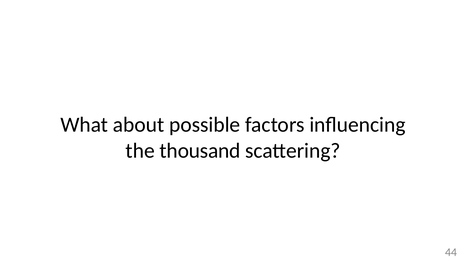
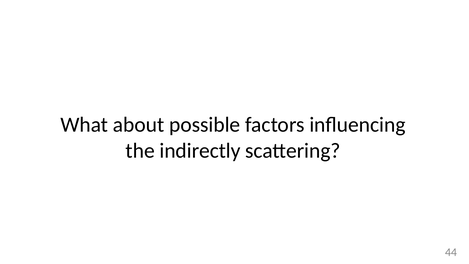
thousand: thousand -> indirectly (200, 151)
